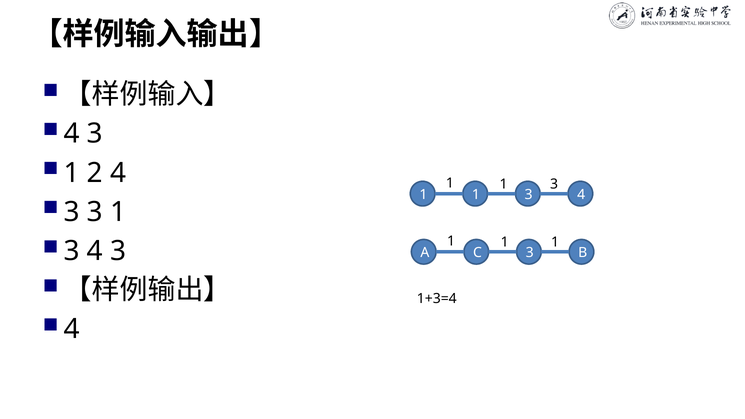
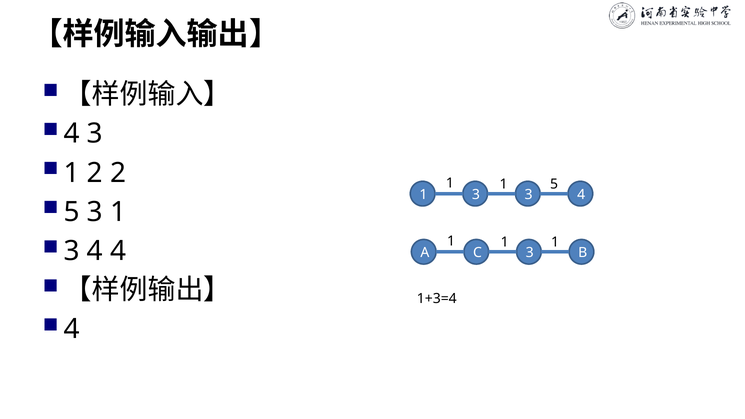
2 4: 4 -> 2 (118, 173)
3: 3 -> 5 (554, 184)
1: 1 -> 3 (476, 195)
3: 3 -> 5 (72, 212)
3 4 3: 3 -> 4 (118, 251)
